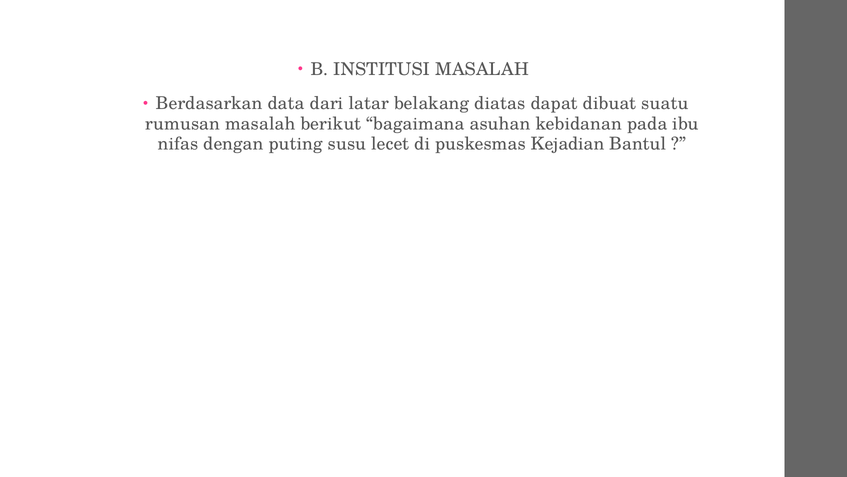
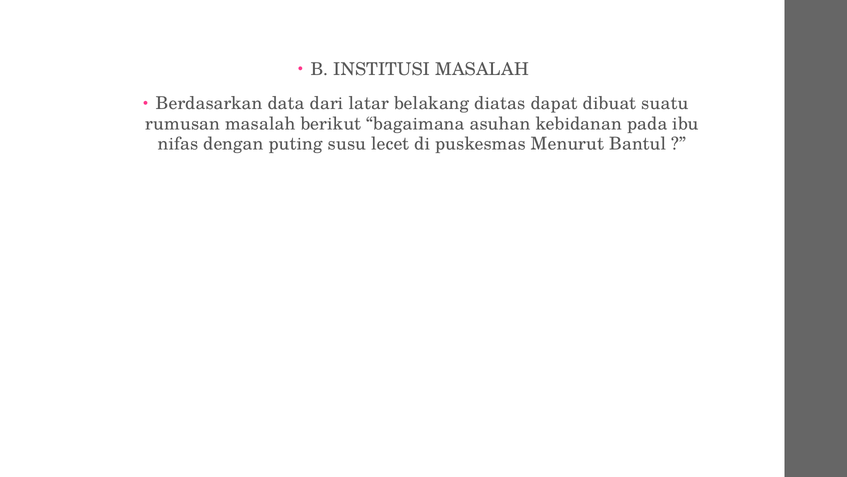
Kejadian: Kejadian -> Menurut (568, 144)
